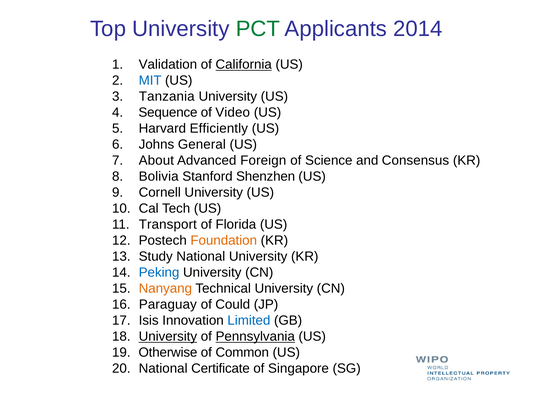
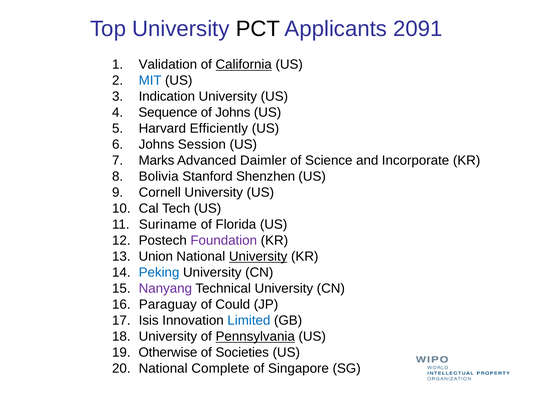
PCT colour: green -> black (258, 29)
2014: 2014 -> 2091 (418, 29)
Tanzania: Tanzania -> Indication (167, 96)
of Video: Video -> Johns (233, 112)
General: General -> Session (202, 144)
About: About -> Marks (156, 160)
Foreign: Foreign -> Daimler (263, 160)
Consensus: Consensus -> Incorporate (416, 160)
Transport: Transport -> Suriname (168, 224)
Foundation colour: orange -> purple (224, 240)
Study: Study -> Union (156, 256)
University underline: none -> present (258, 256)
Nanyang colour: orange -> purple (165, 288)
University underline: present -> none (168, 336)
Common: Common -> Societies (242, 352)
Certificate: Certificate -> Complete (220, 368)
